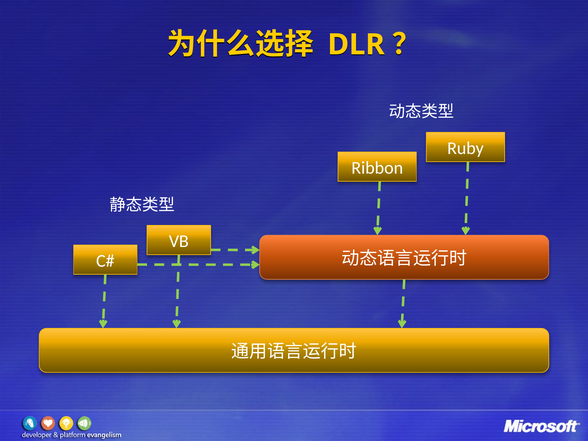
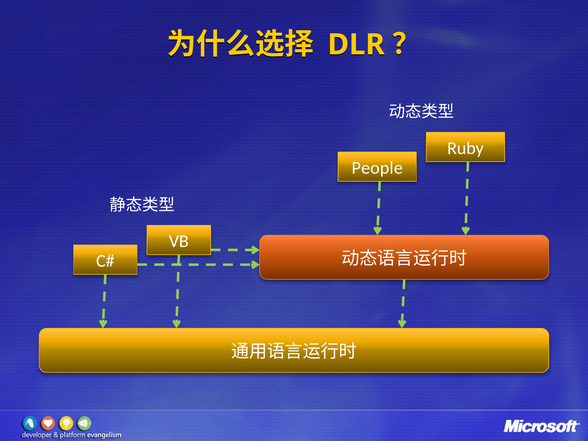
Ribbon: Ribbon -> People (377, 168)
